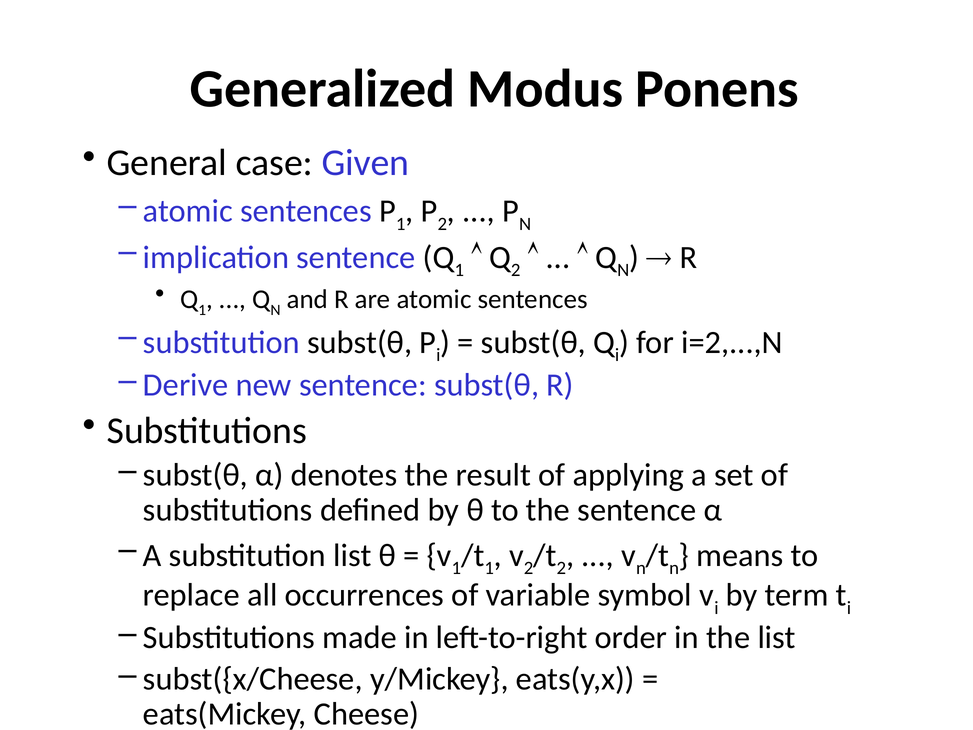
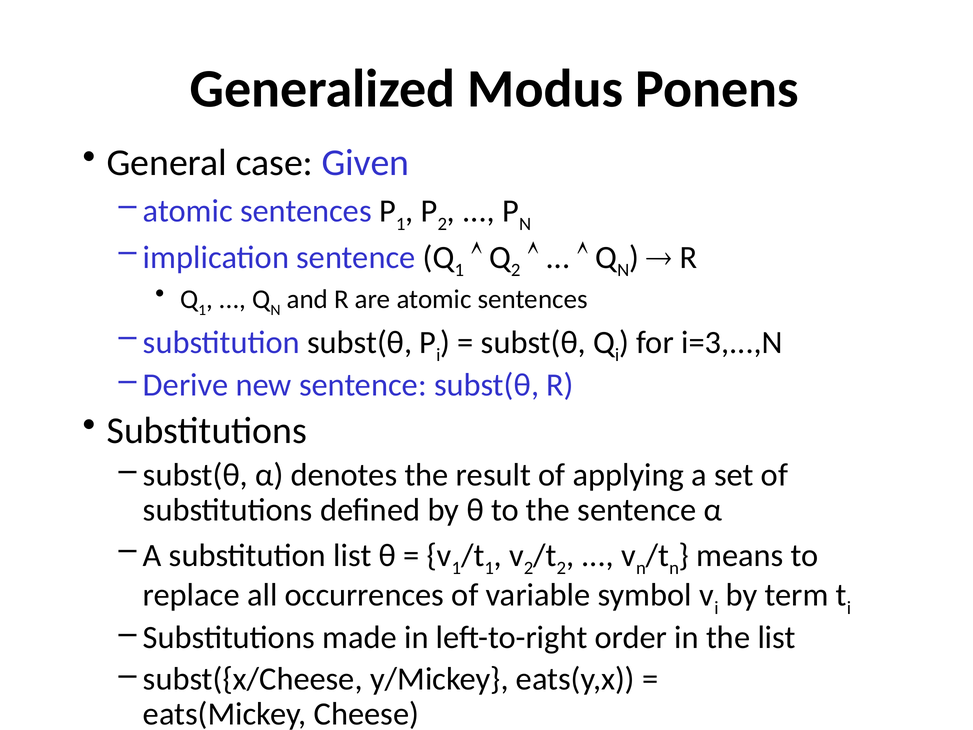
i=2,...,N: i=2,...,N -> i=3,...,N (732, 342)
